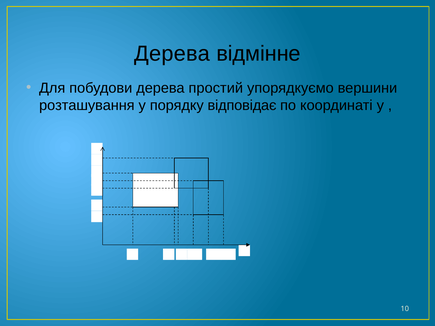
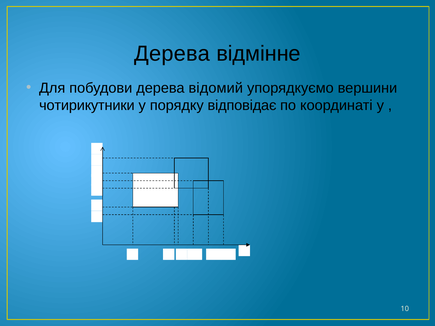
простий: простий -> відомий (216, 88)
розташування: розташування -> чотирикутники (87, 105)
